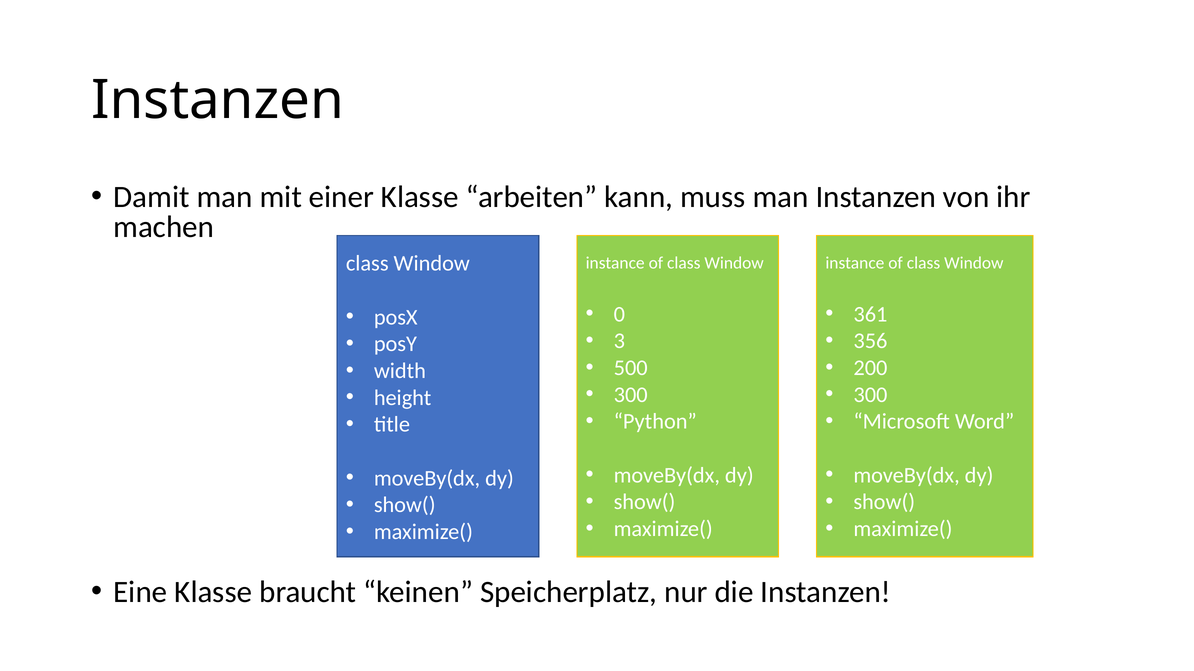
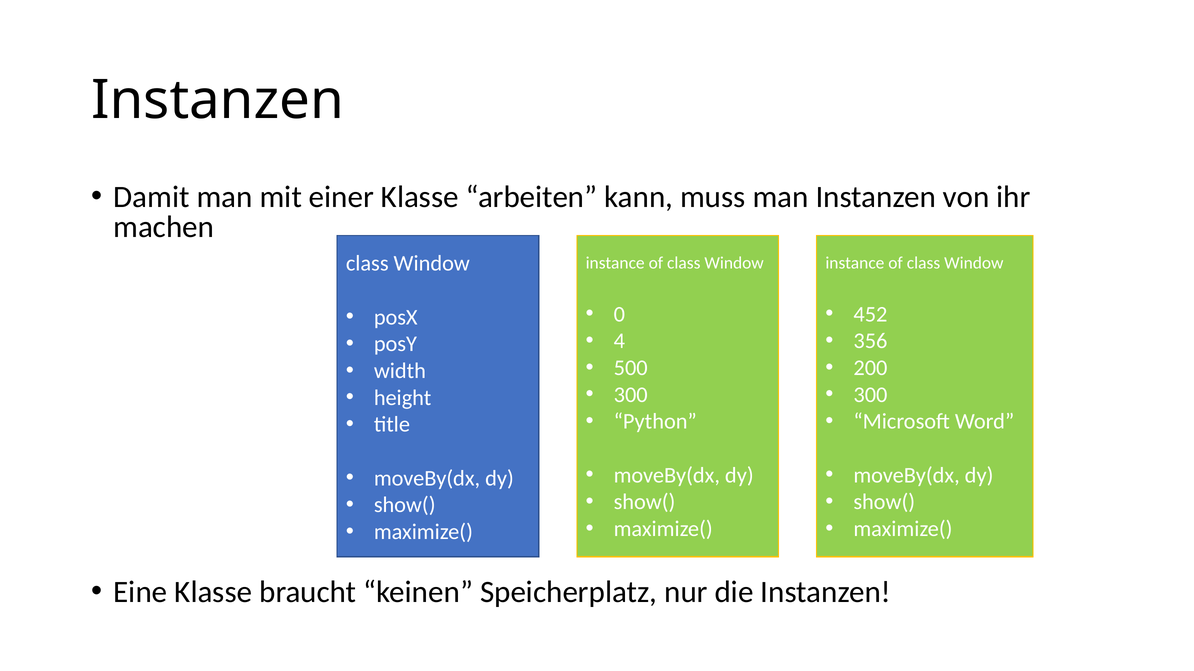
361: 361 -> 452 (870, 314)
3: 3 -> 4 (619, 341)
